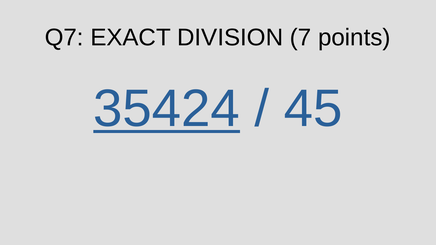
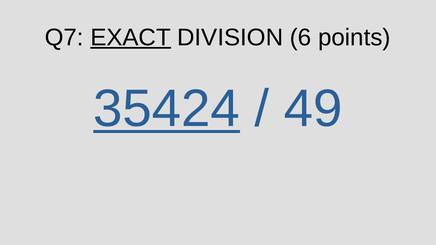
EXACT underline: none -> present (131, 37)
7: 7 -> 6 (301, 37)
45: 45 -> 49 (313, 109)
